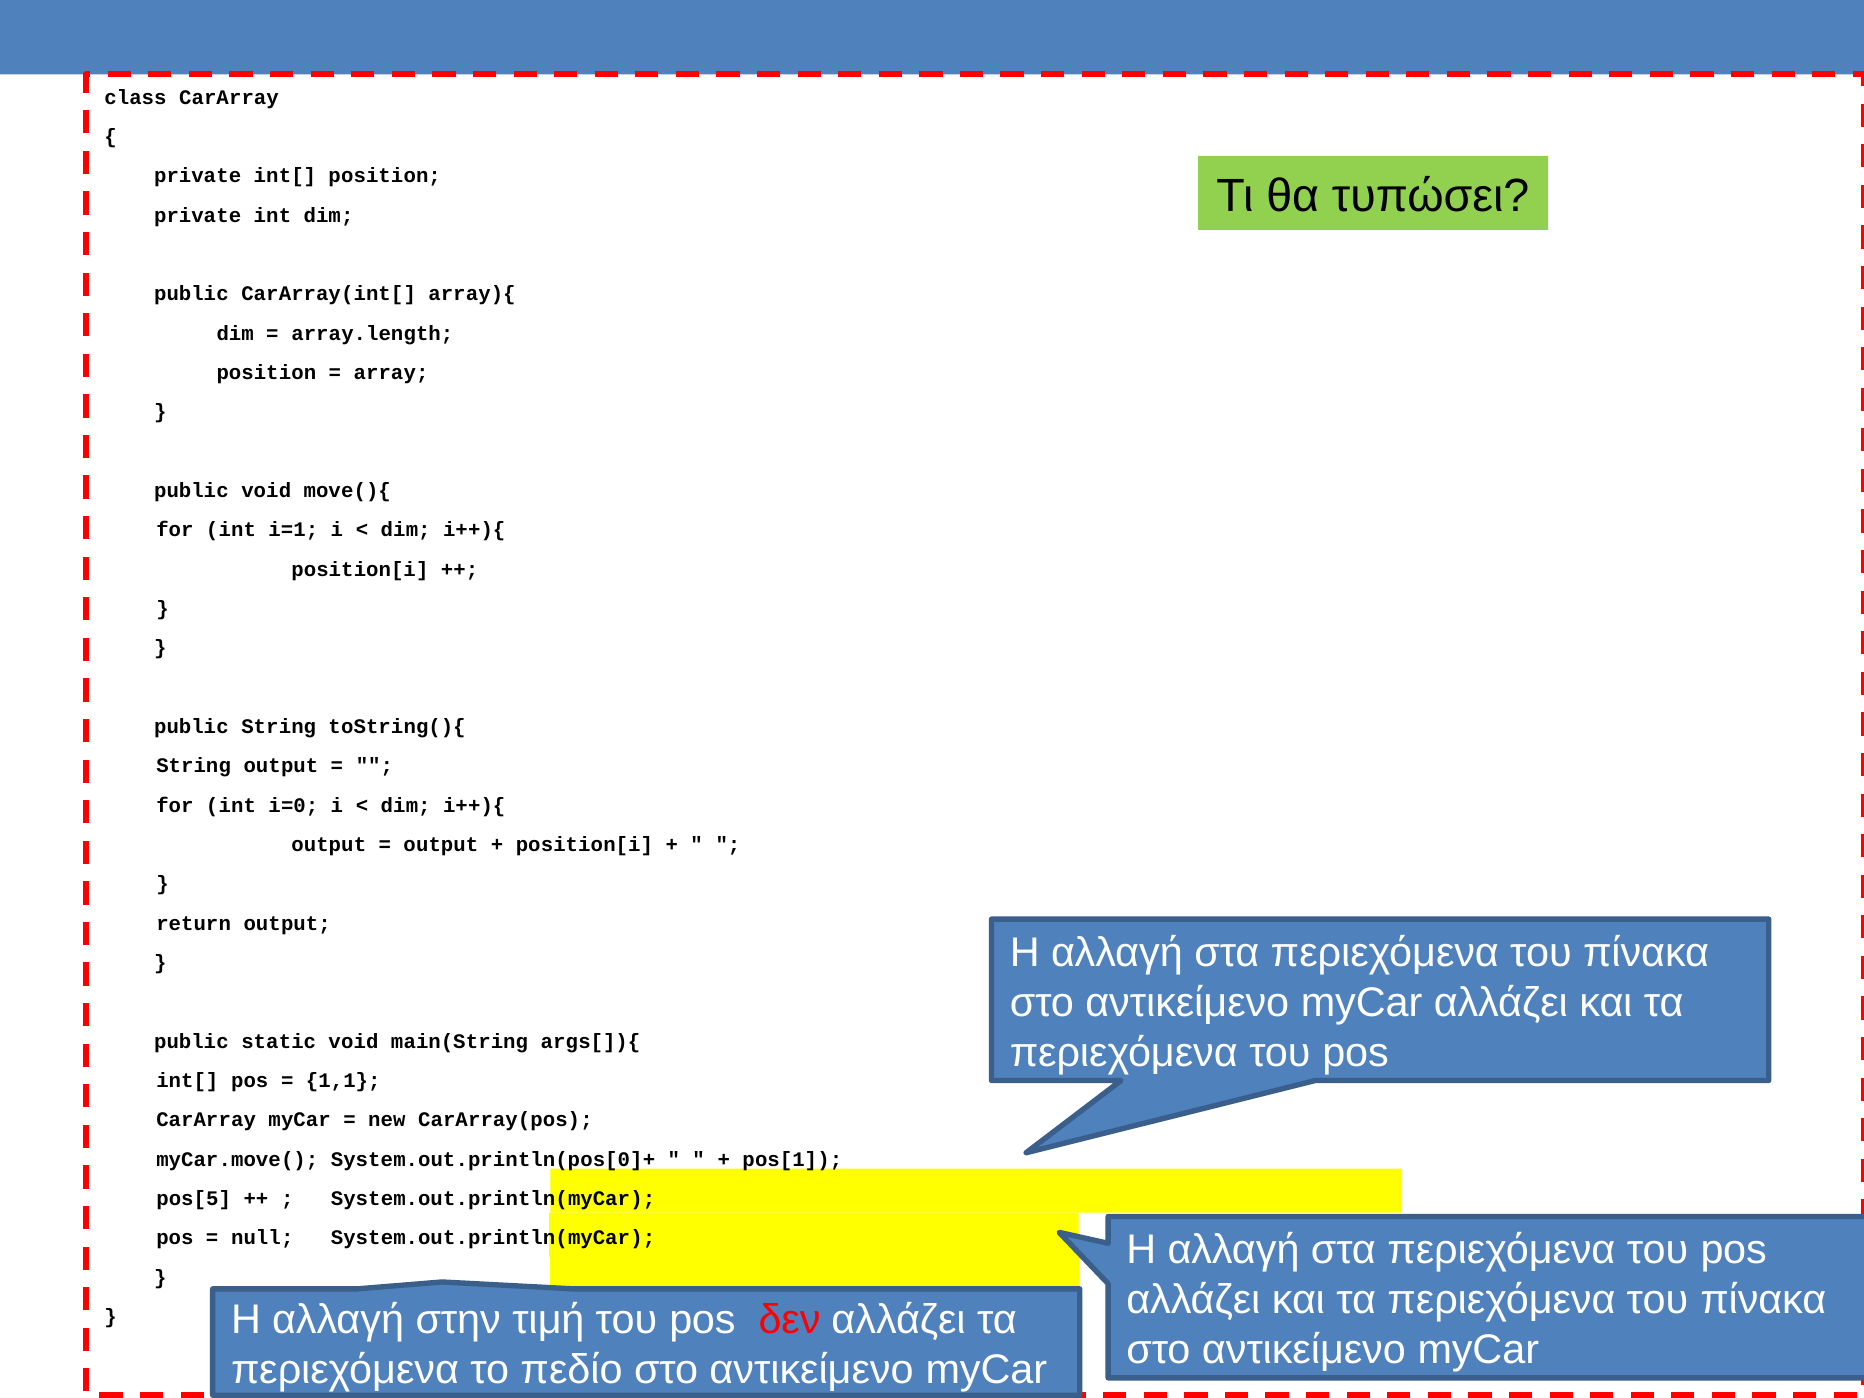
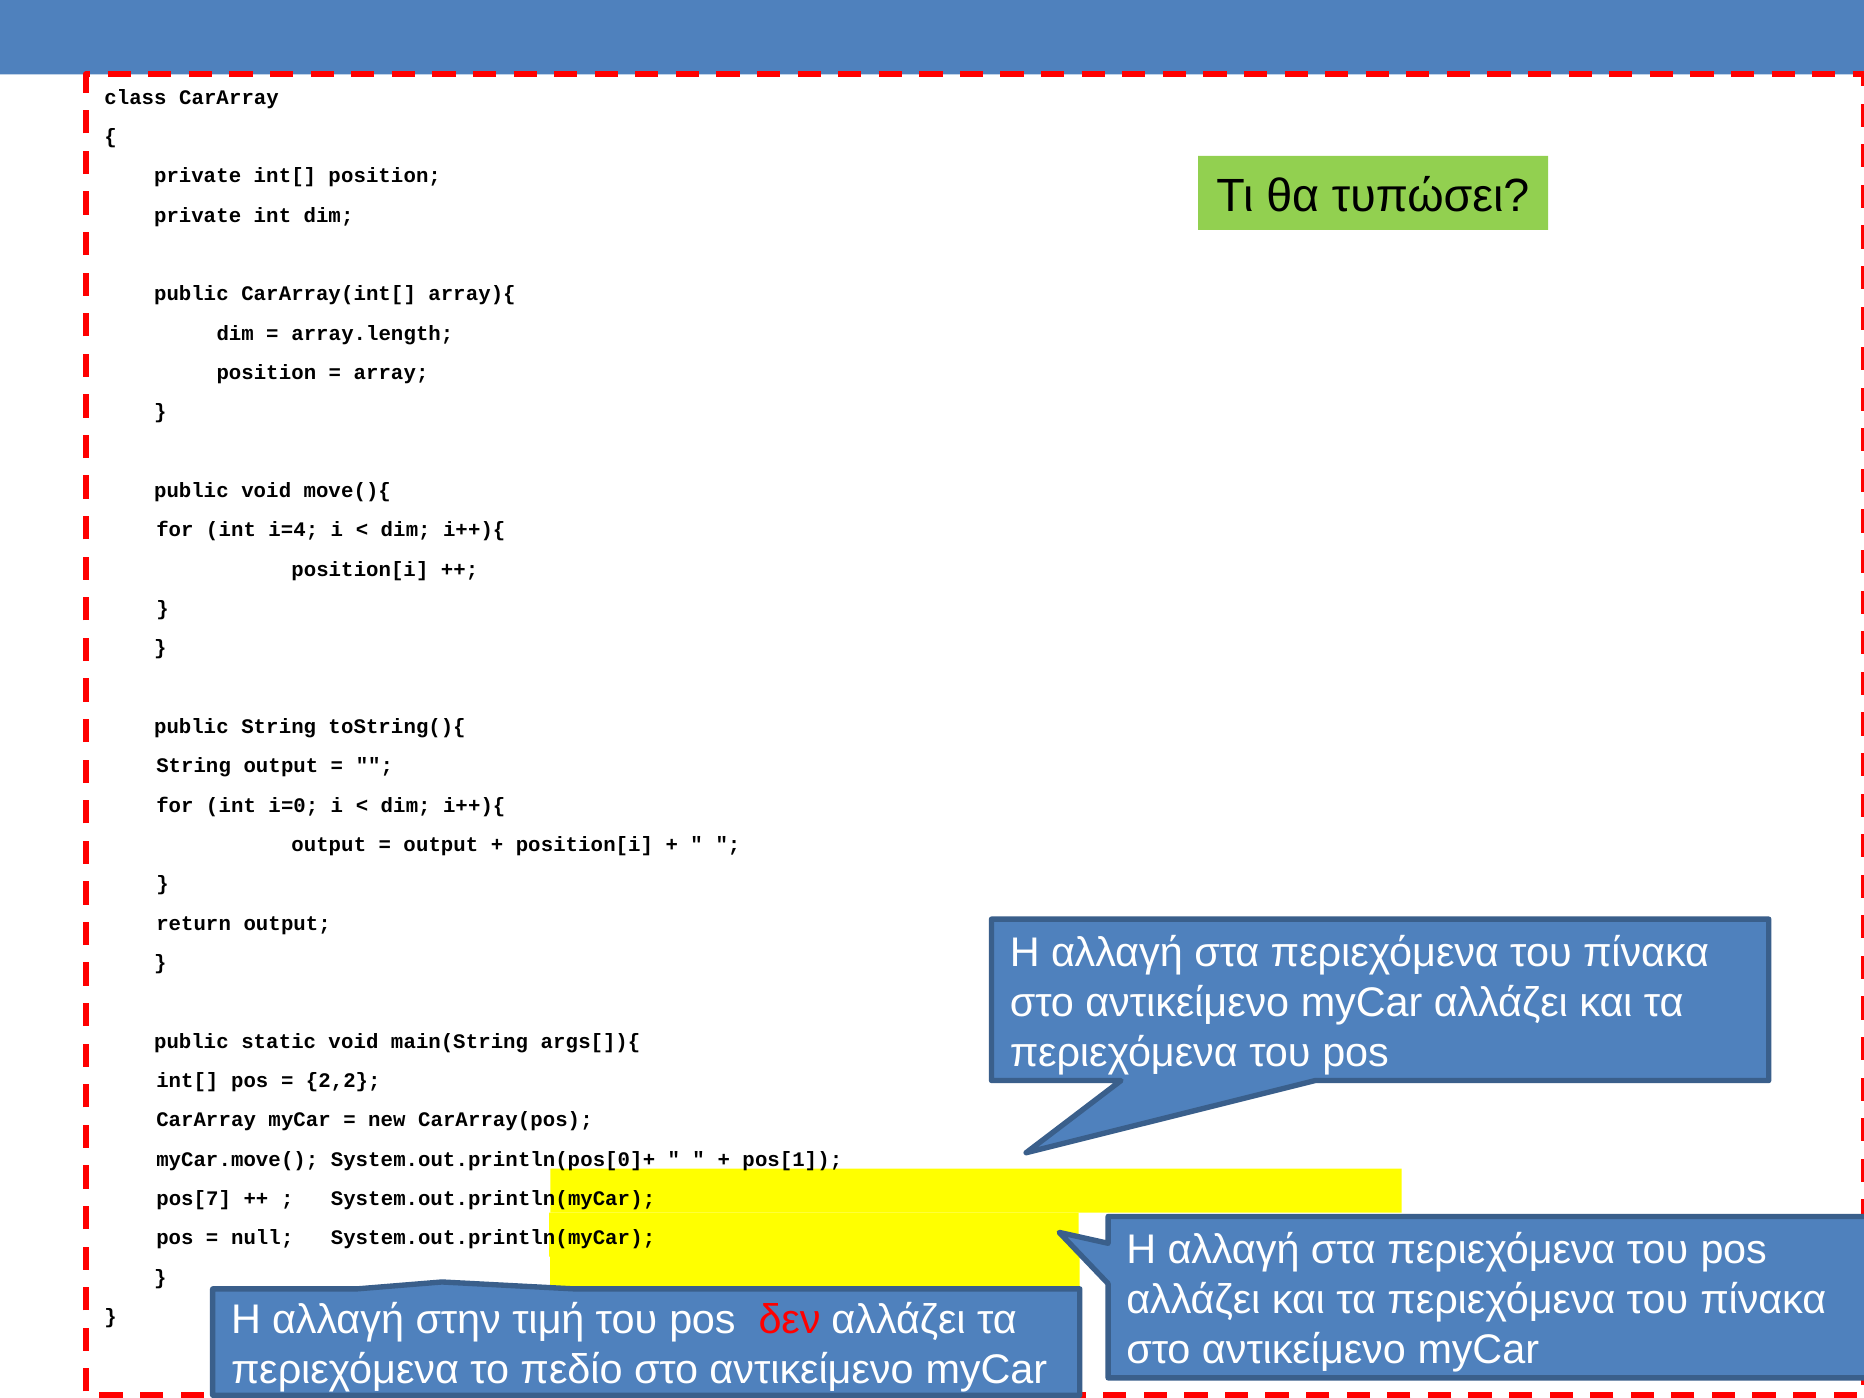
i=1: i=1 -> i=4 (293, 530)
1,1: 1,1 -> 2,2 (343, 1081)
pos[5: pos[5 -> pos[7 (194, 1199)
